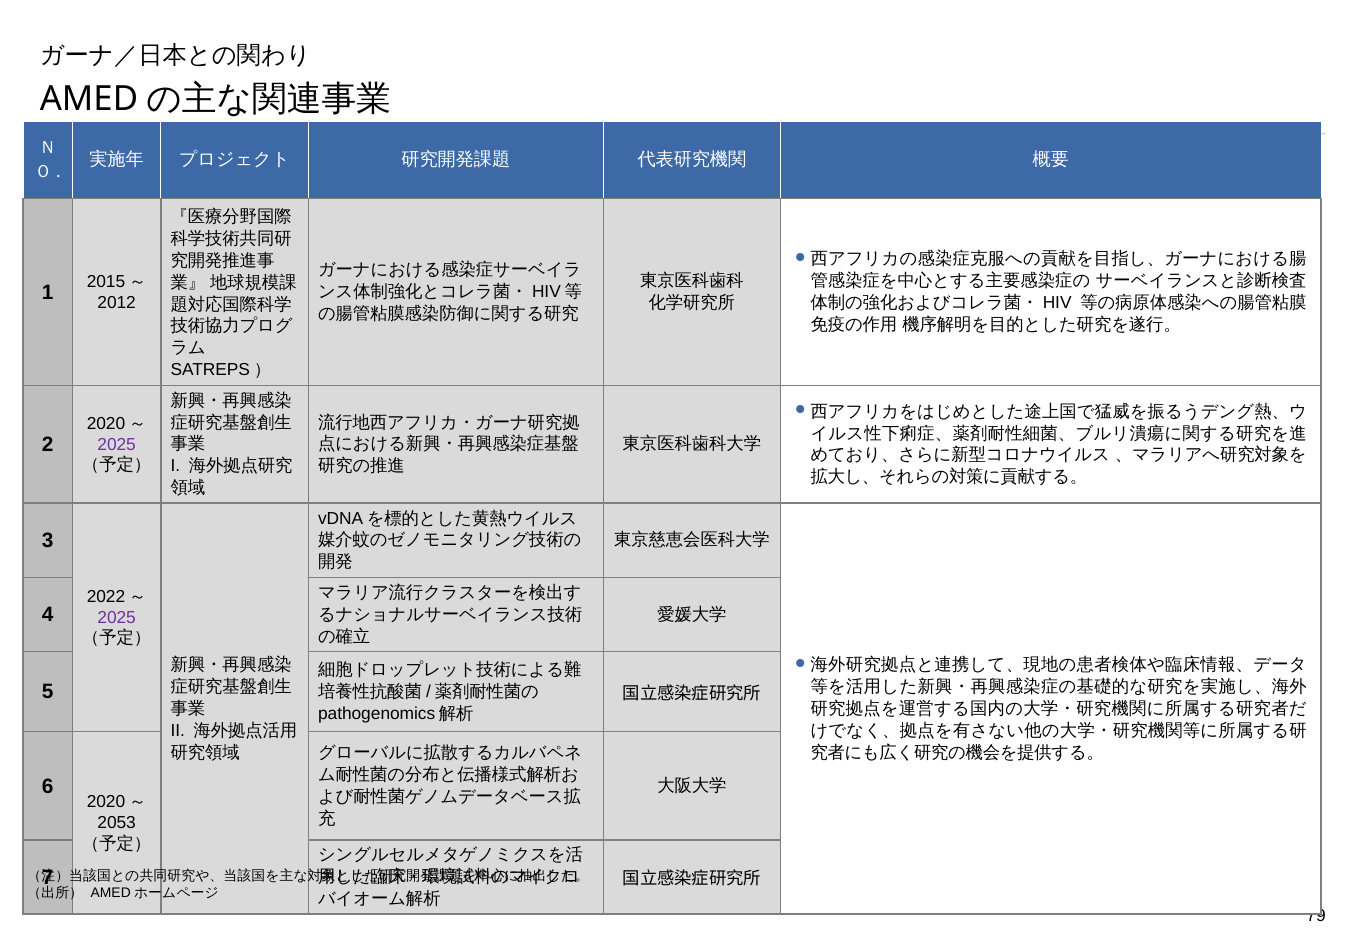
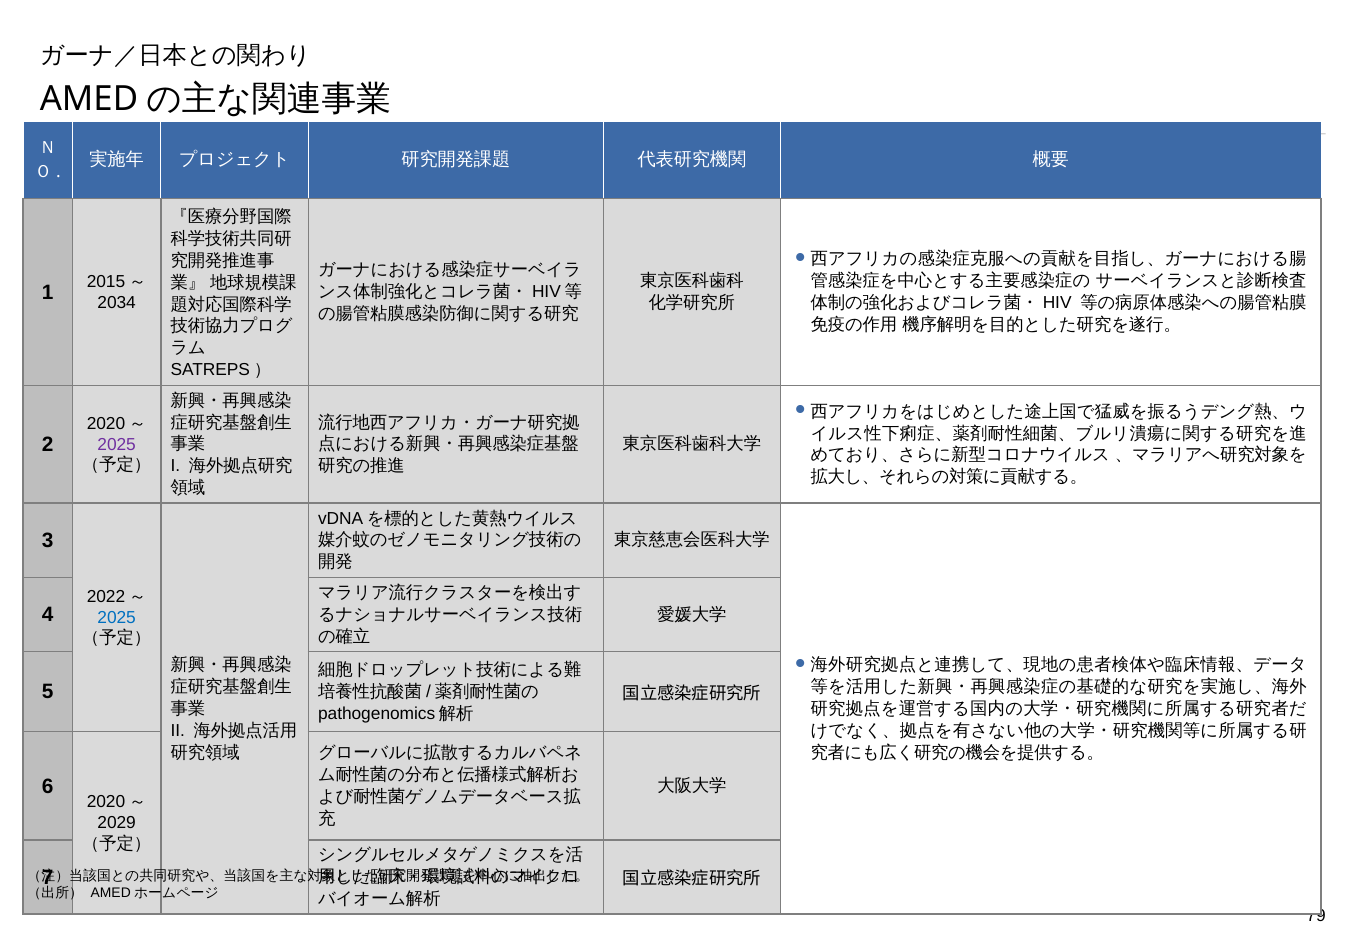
2012: 2012 -> 2034 (117, 303)
2025 colour: purple -> blue (117, 618)
2053: 2053 -> 2029 (117, 824)
